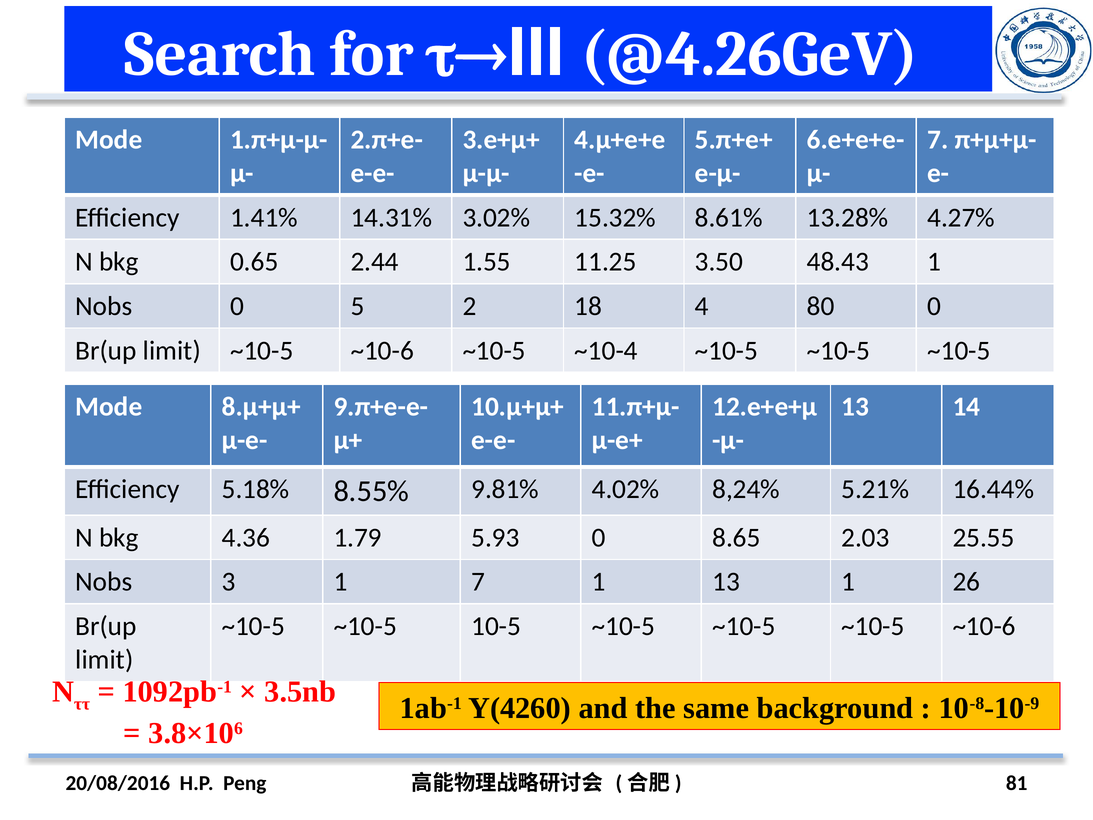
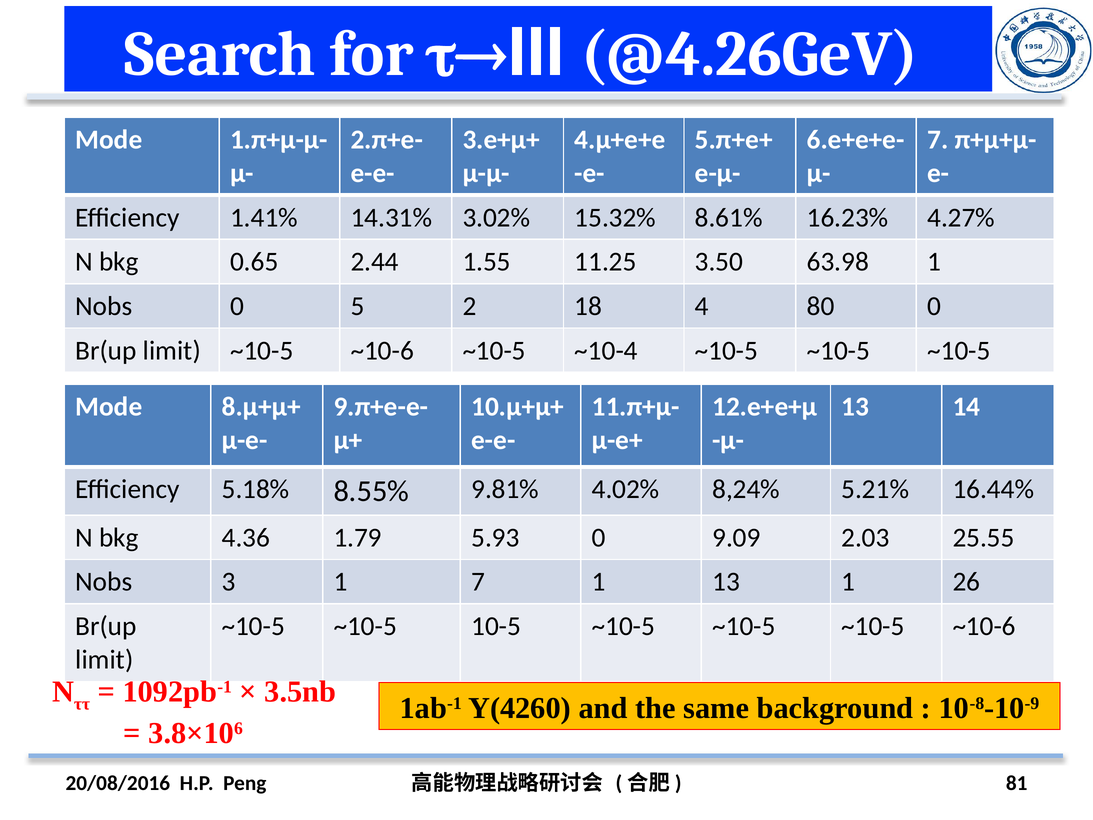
13.28%: 13.28% -> 16.23% (848, 217)
48.43: 48.43 -> 63.98 (838, 262)
8.65: 8.65 -> 9.09 (736, 537)
